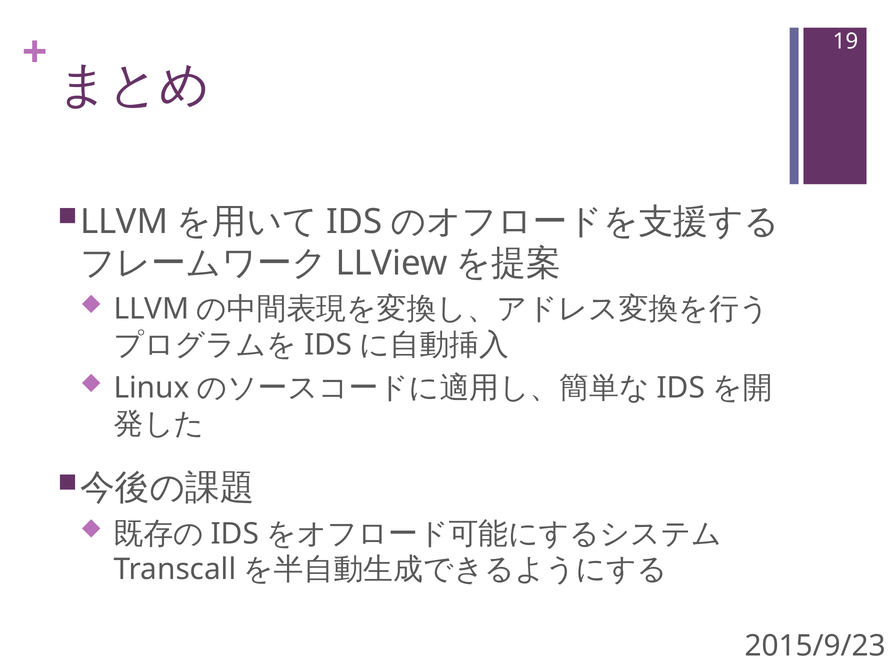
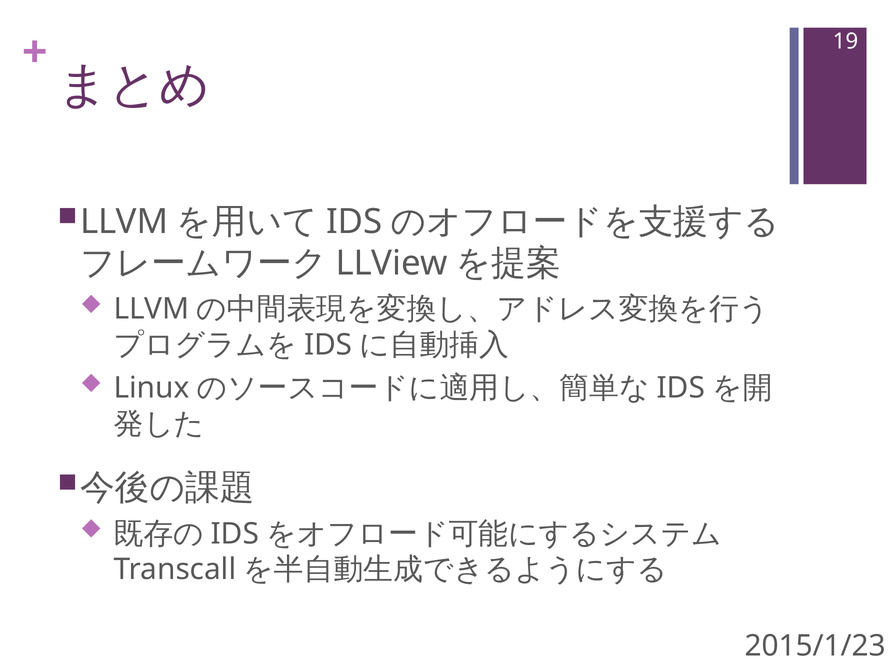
2015/9/23: 2015/9/23 -> 2015/1/23 (815, 646)
